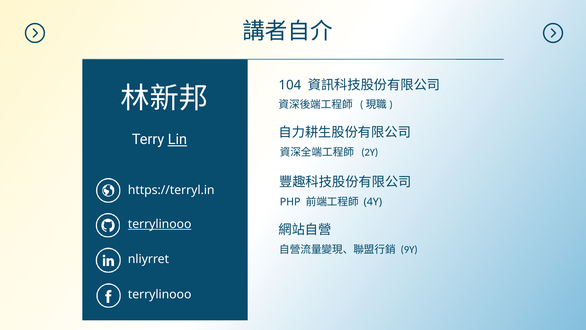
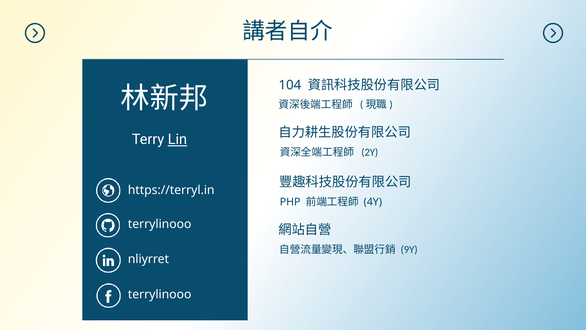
terrylinooo underline: present -> none (160, 224)
